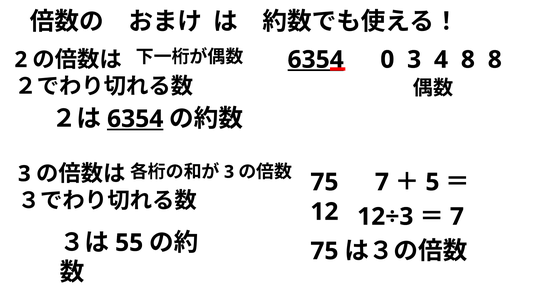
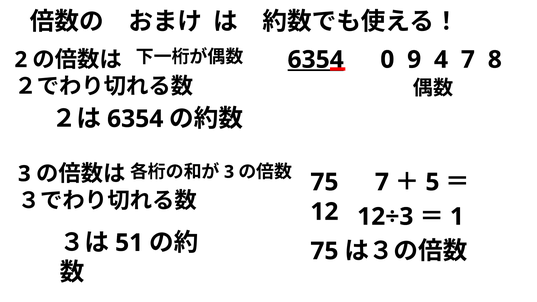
0 3: 3 -> 9 (414, 60)
4 8: 8 -> 7 (468, 60)
6354 underline: present -> none (135, 119)
7: 7 -> 1 (457, 217)
55: 55 -> 51 (129, 243)
